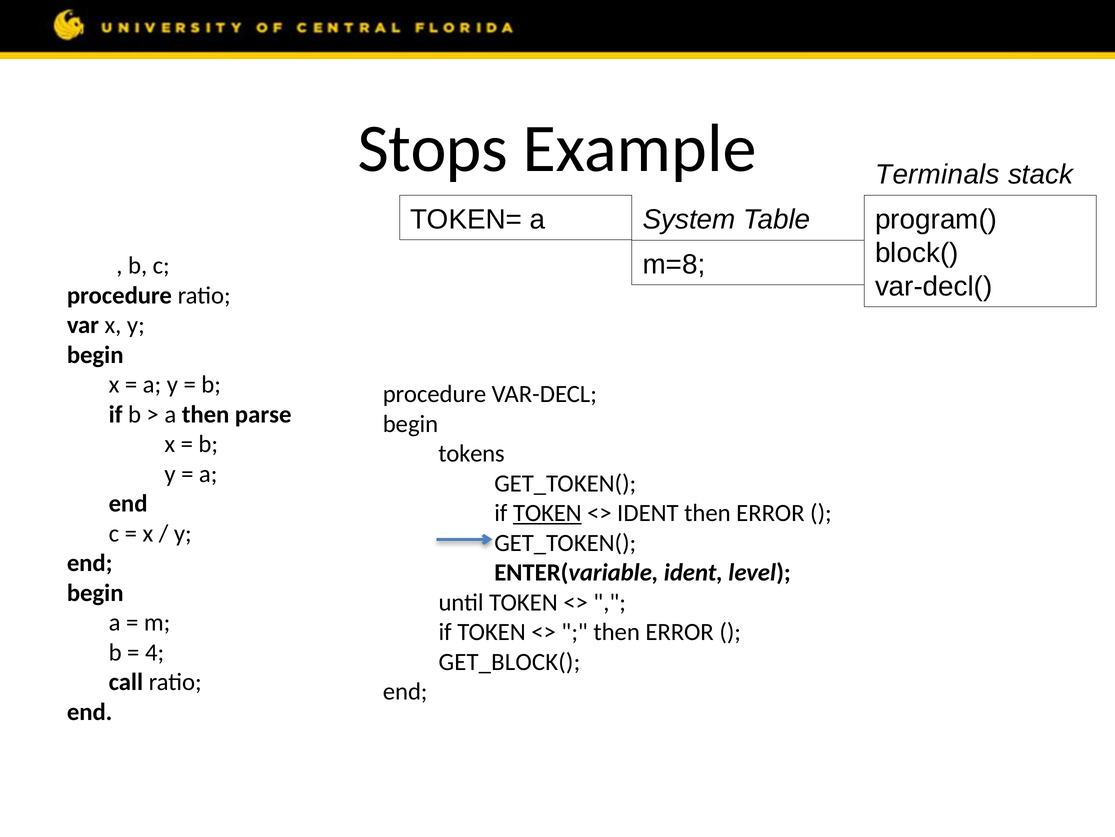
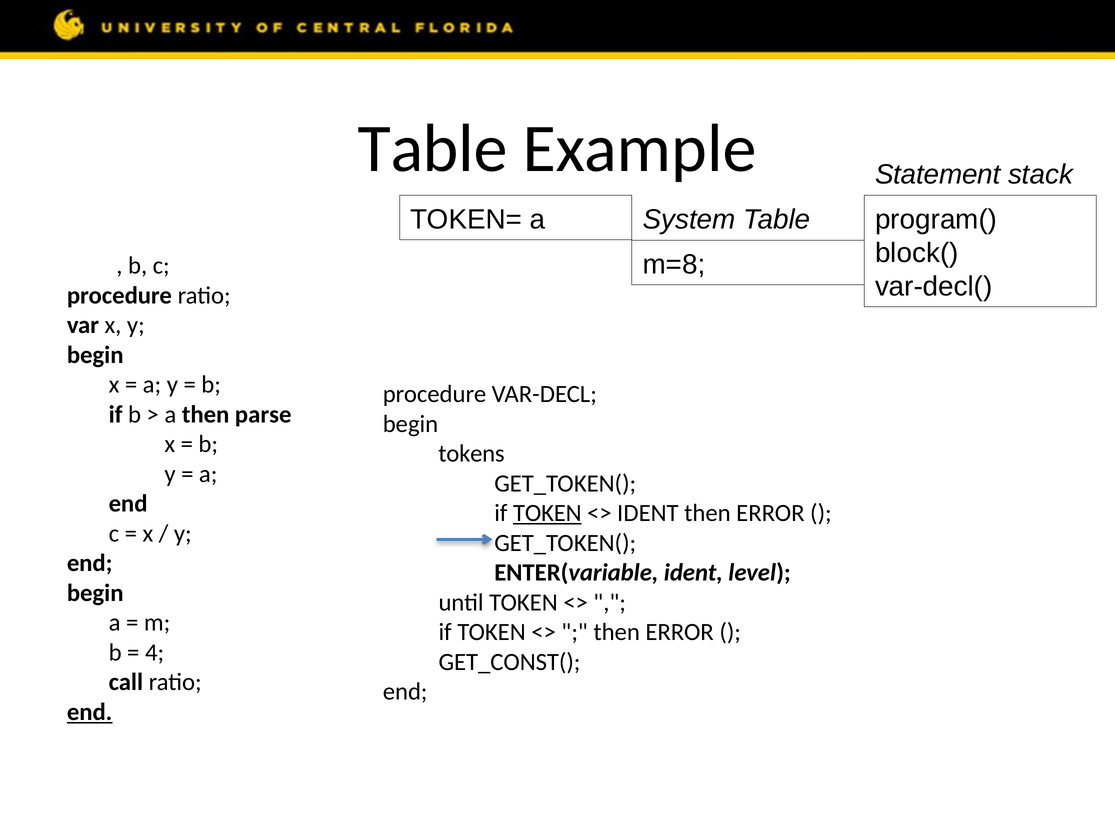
Stops: Stops -> Table (433, 149)
Terminals: Terminals -> Statement (938, 174)
GET_BLOCK(: GET_BLOCK( -> GET_CONST( (510, 661)
end underline: none -> present (90, 711)
